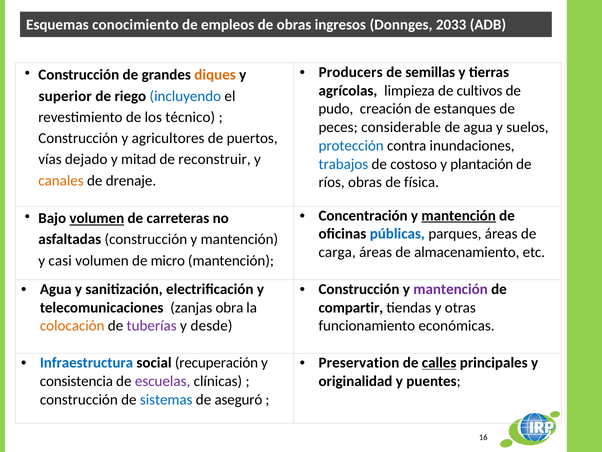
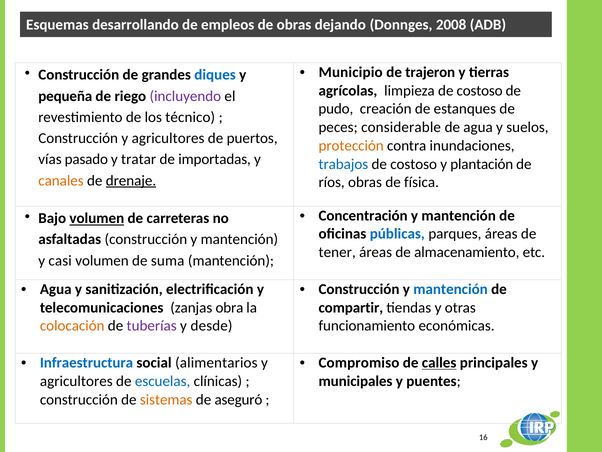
conocimiento: conocimiento -> desarrollando (135, 25)
ingresos: ingresos -> dejando (340, 25)
2033: 2033 -> 2008 (451, 25)
Producers: Producers -> Municipio (351, 72)
semillas: semillas -> trajeron (430, 72)
diques colour: orange -> blue (215, 75)
limpieza de cultivos: cultivos -> costoso (480, 90)
superior: superior -> pequeña (65, 96)
incluyendo colour: blue -> purple (185, 96)
protección colour: blue -> orange (351, 146)
dejado: dejado -> pasado (86, 159)
mitad: mitad -> tratar (139, 159)
reconstruir: reconstruir -> importadas (215, 159)
drenaje underline: none -> present (131, 180)
mantención underline: present -> none (459, 215)
carga: carga -> tener (337, 252)
micro: micro -> suma (168, 260)
mantención colour: purple -> blue (451, 289)
recuperación: recuperación -> alimentarios (216, 362)
Preservation: Preservation -> Compromiso (359, 362)
consistencia: consistencia -> agricultores (76, 381)
escuelas colour: purple -> blue (163, 381)
originalidad: originalidad -> municipales (355, 381)
sistemas colour: blue -> orange (166, 399)
